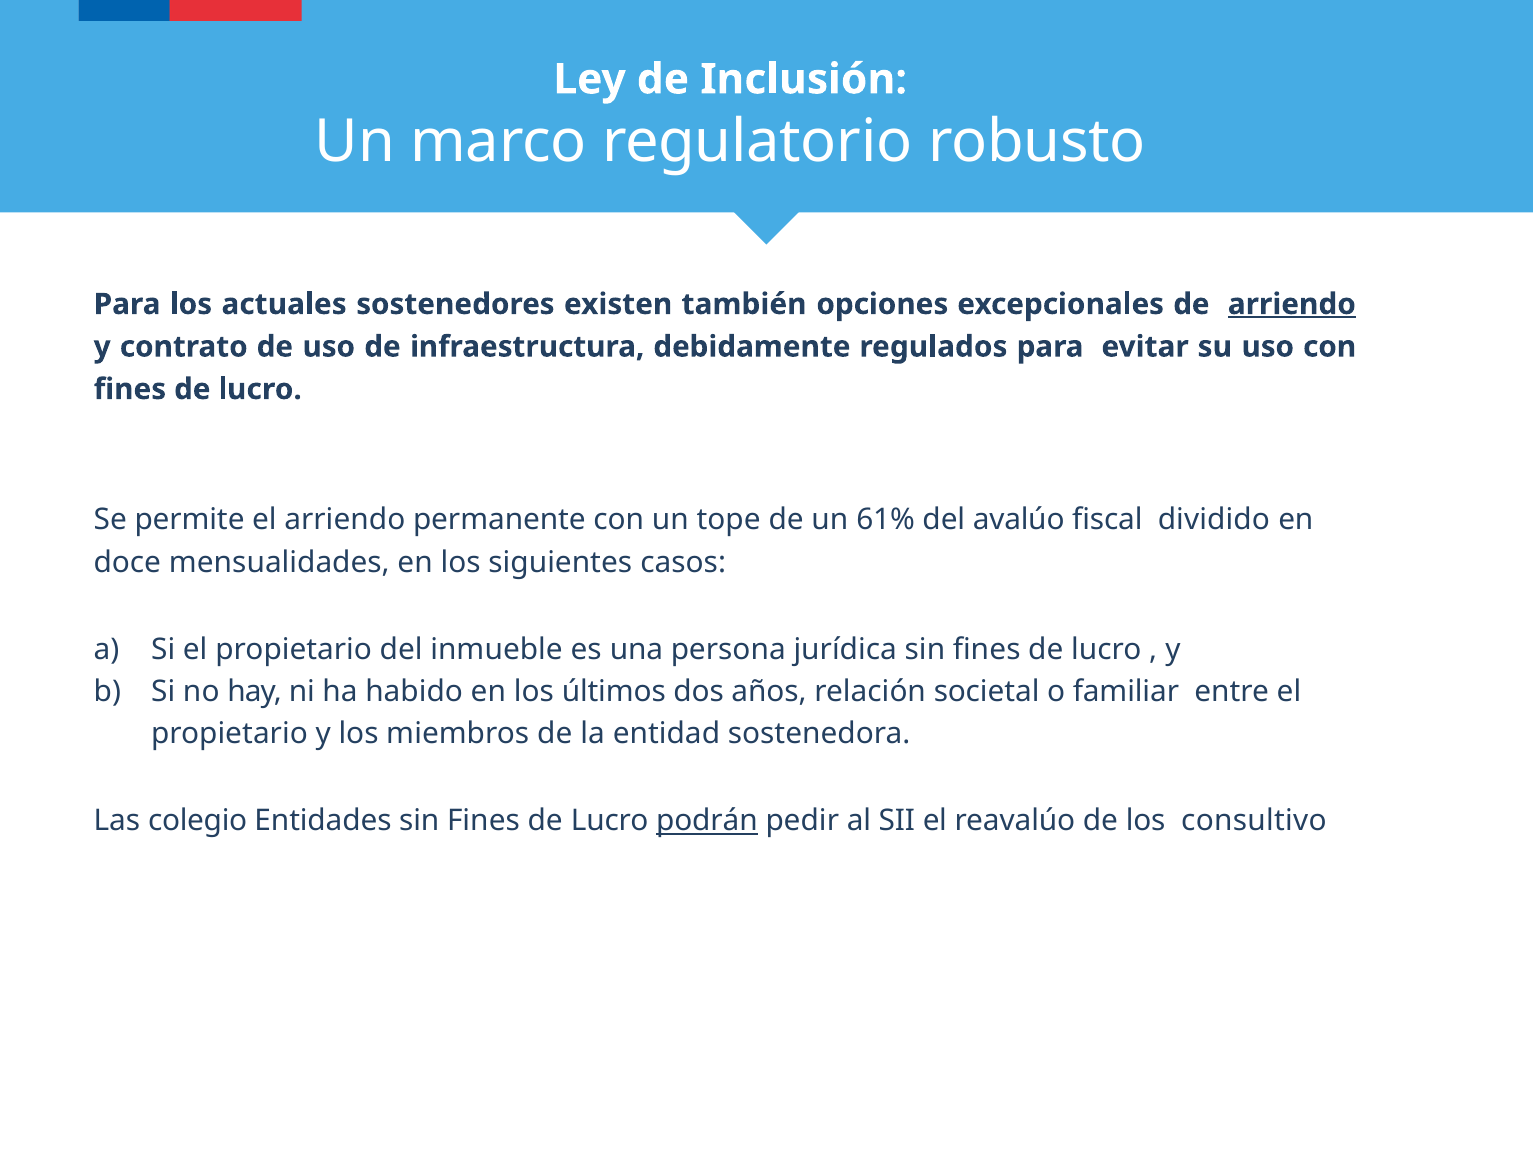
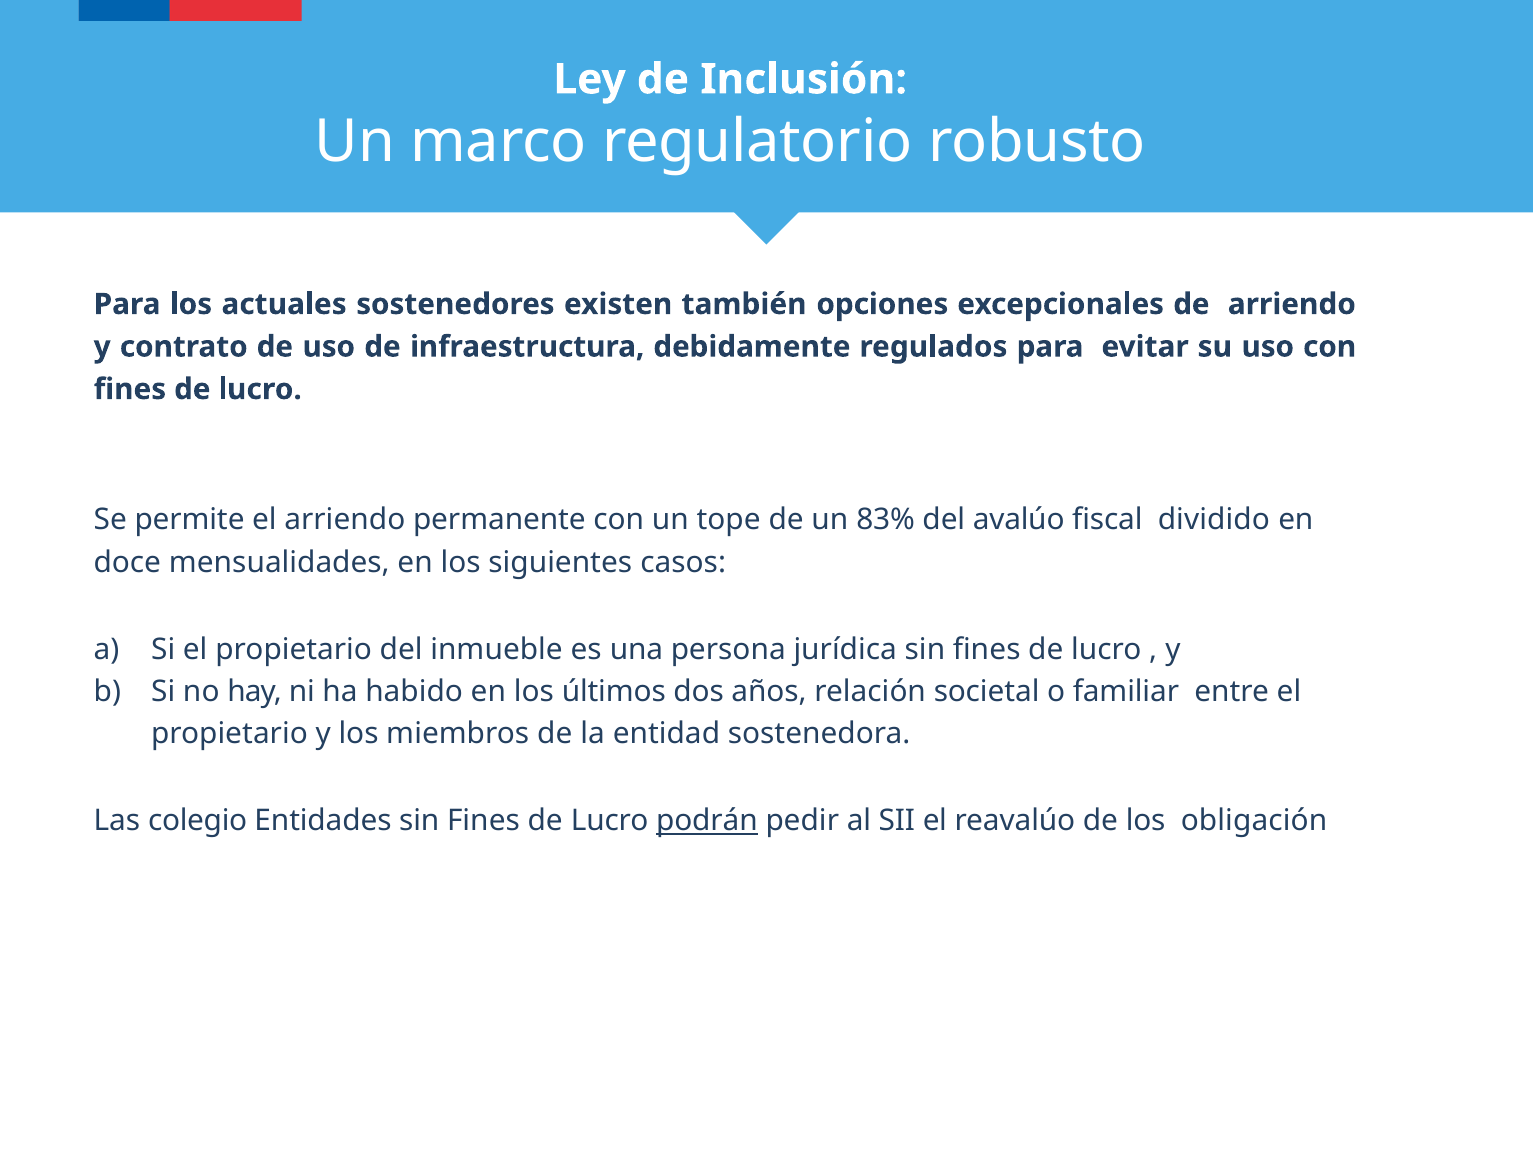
arriendo underline: present -> none (1292, 304)
61%: 61% -> 83% (886, 520)
consultivo: consultivo -> obligación (1254, 821)
